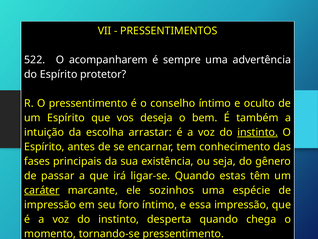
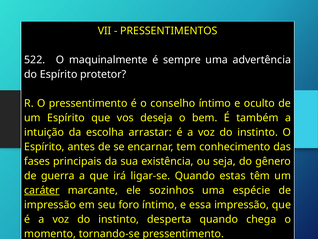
acompanharem: acompanharem -> maquinalmente (108, 60)
instinto underline: present -> none (258, 132)
passar: passar -> guerra (58, 175)
